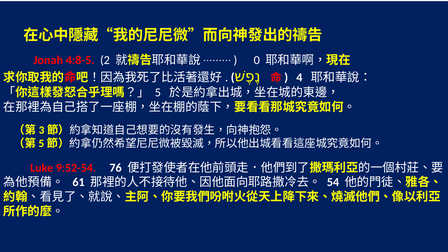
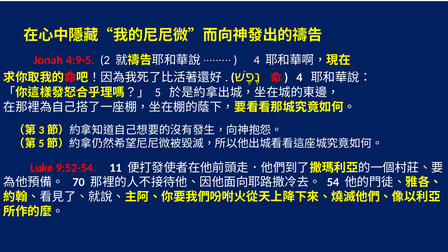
4:8-5: 4:8-5 -> 4:9-5 (80, 60)
0: 0 -> 4 (257, 60)
76: 76 -> 11 (116, 168)
61: 61 -> 70 (79, 182)
